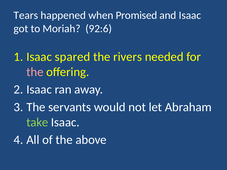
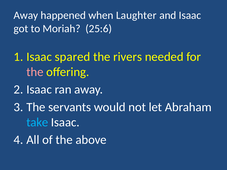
Tears: Tears -> Away (26, 15)
Promised: Promised -> Laughter (136, 15)
92:6: 92:6 -> 25:6 (99, 29)
take colour: light green -> light blue (37, 122)
